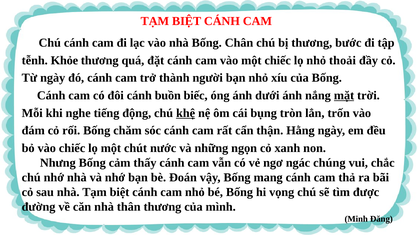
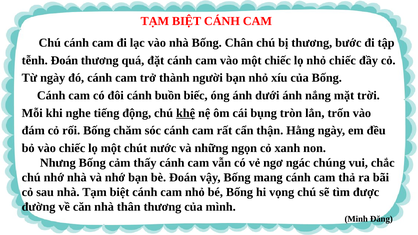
tễnh Khỏe: Khỏe -> Đoán (64, 60)
nhỏ thoải: thoải -> chiếc (342, 60)
mặt underline: present -> none (344, 96)
